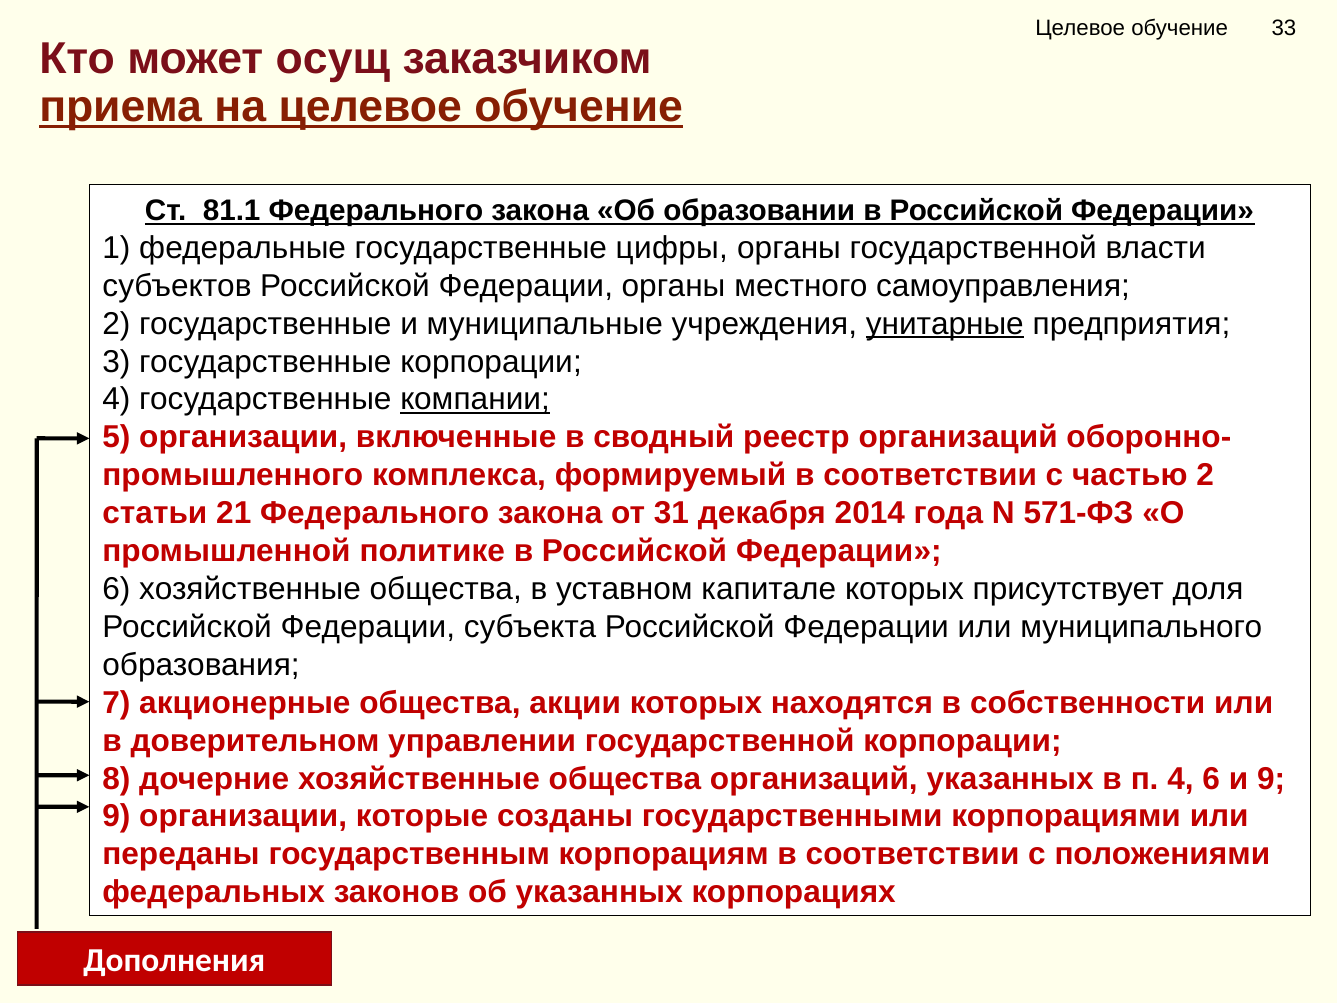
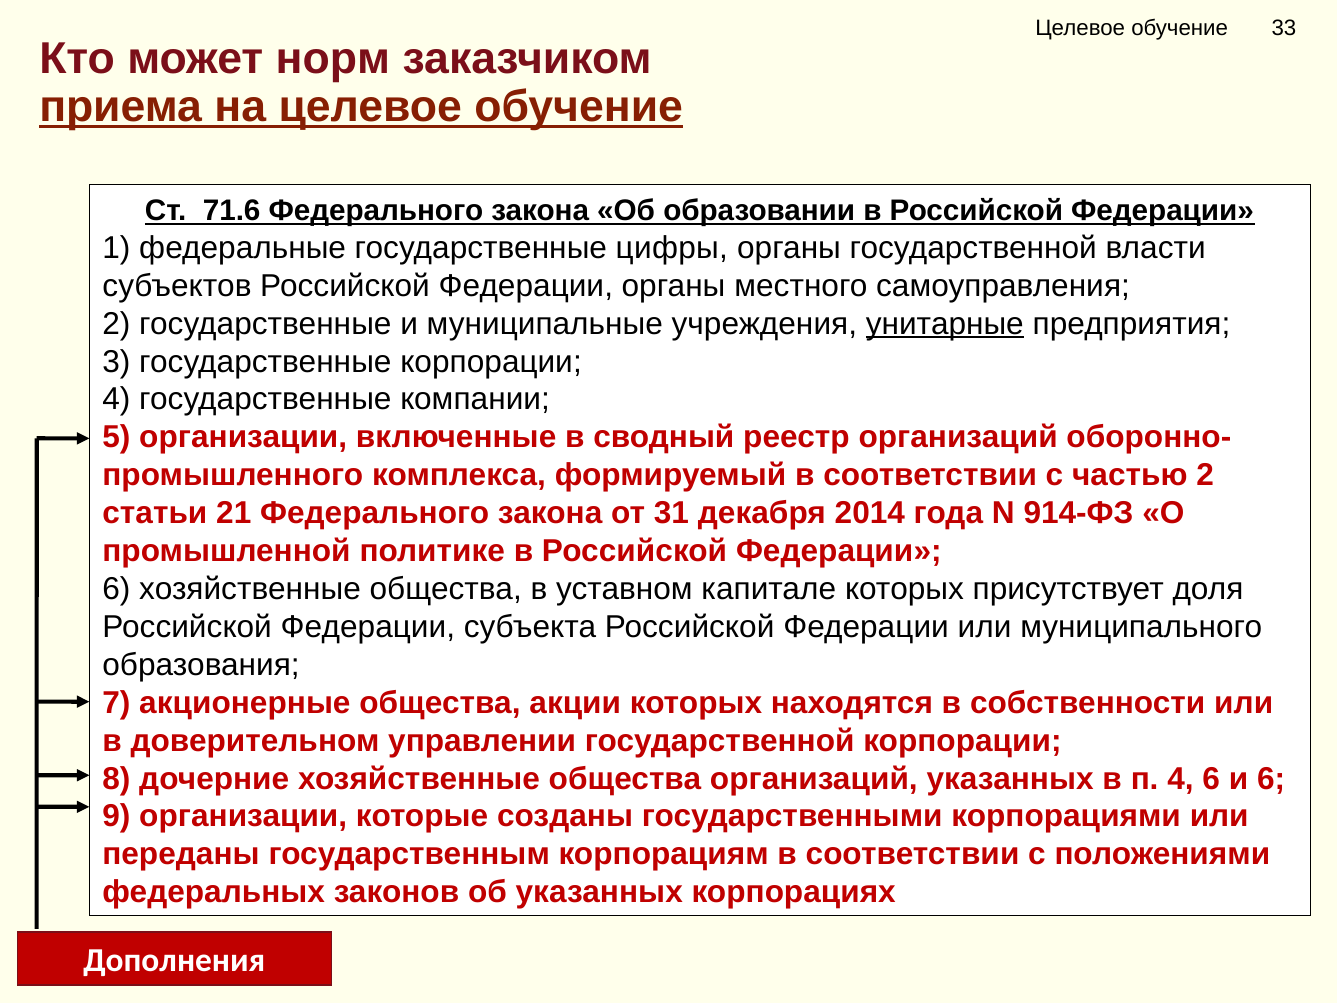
осущ: осущ -> норм (333, 59)
81.1: 81.1 -> 71.6 (232, 211)
компании underline: present -> none (475, 399)
571-ФЗ: 571-ФЗ -> 914-ФЗ (1078, 513)
и 9: 9 -> 6 (1271, 778)
